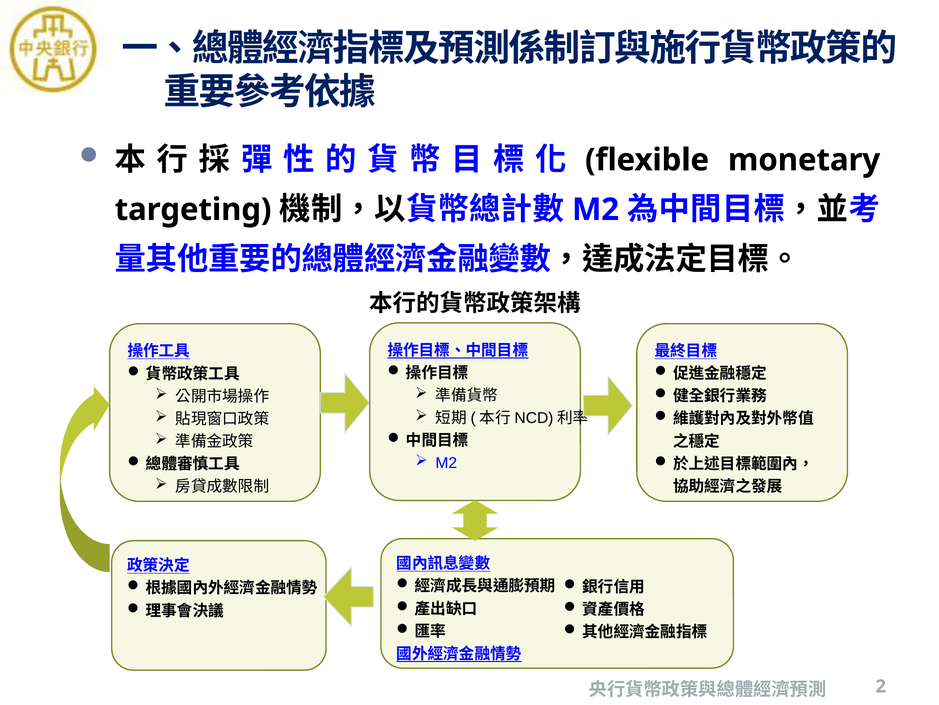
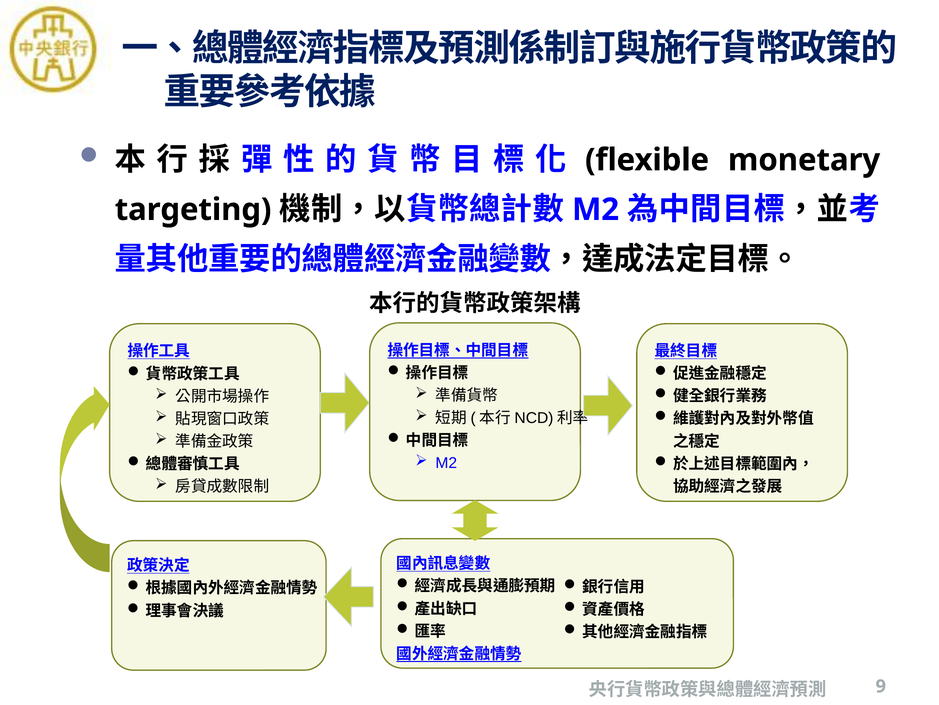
2: 2 -> 9 (881, 686)
